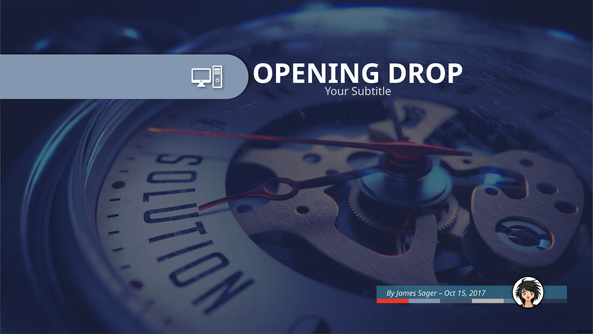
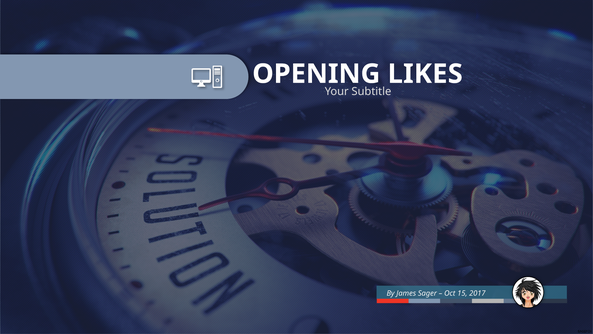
DROP: DROP -> LIKES (425, 74)
